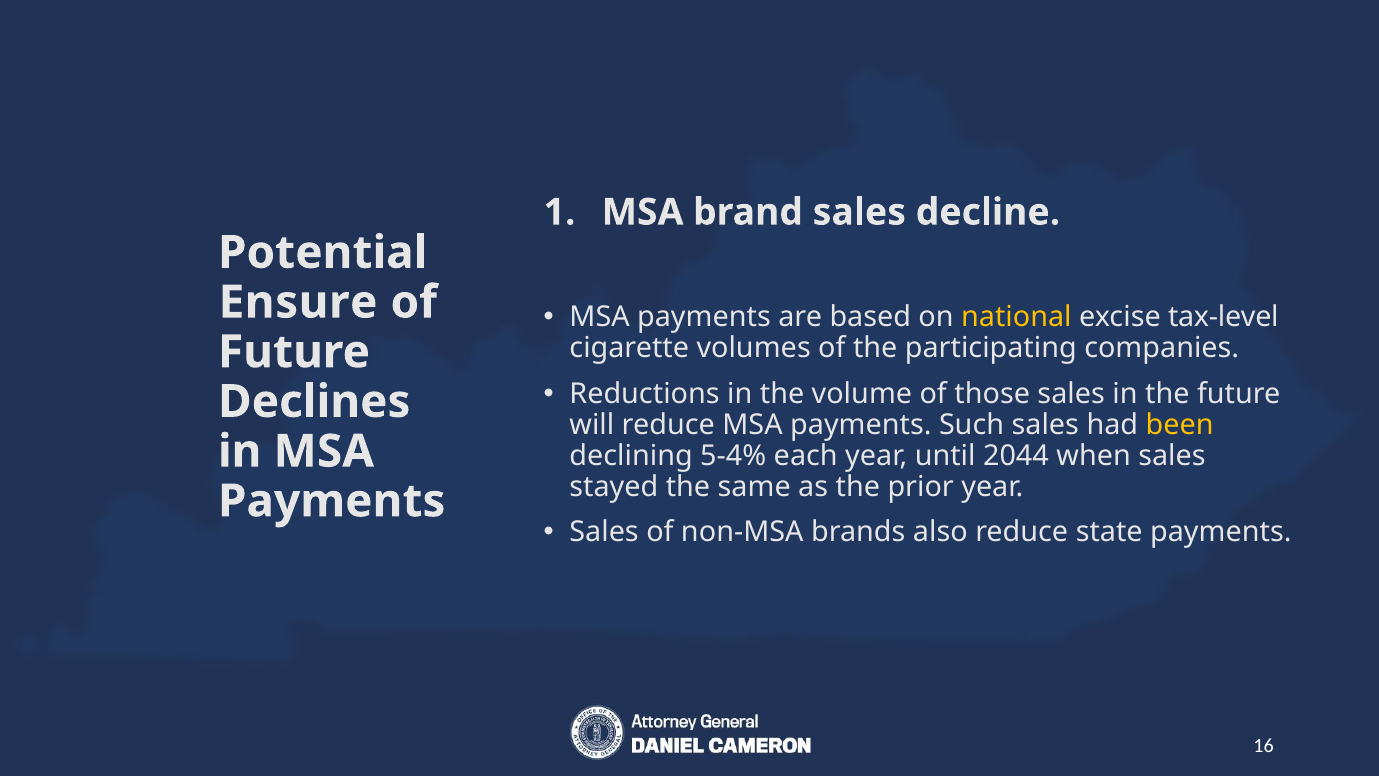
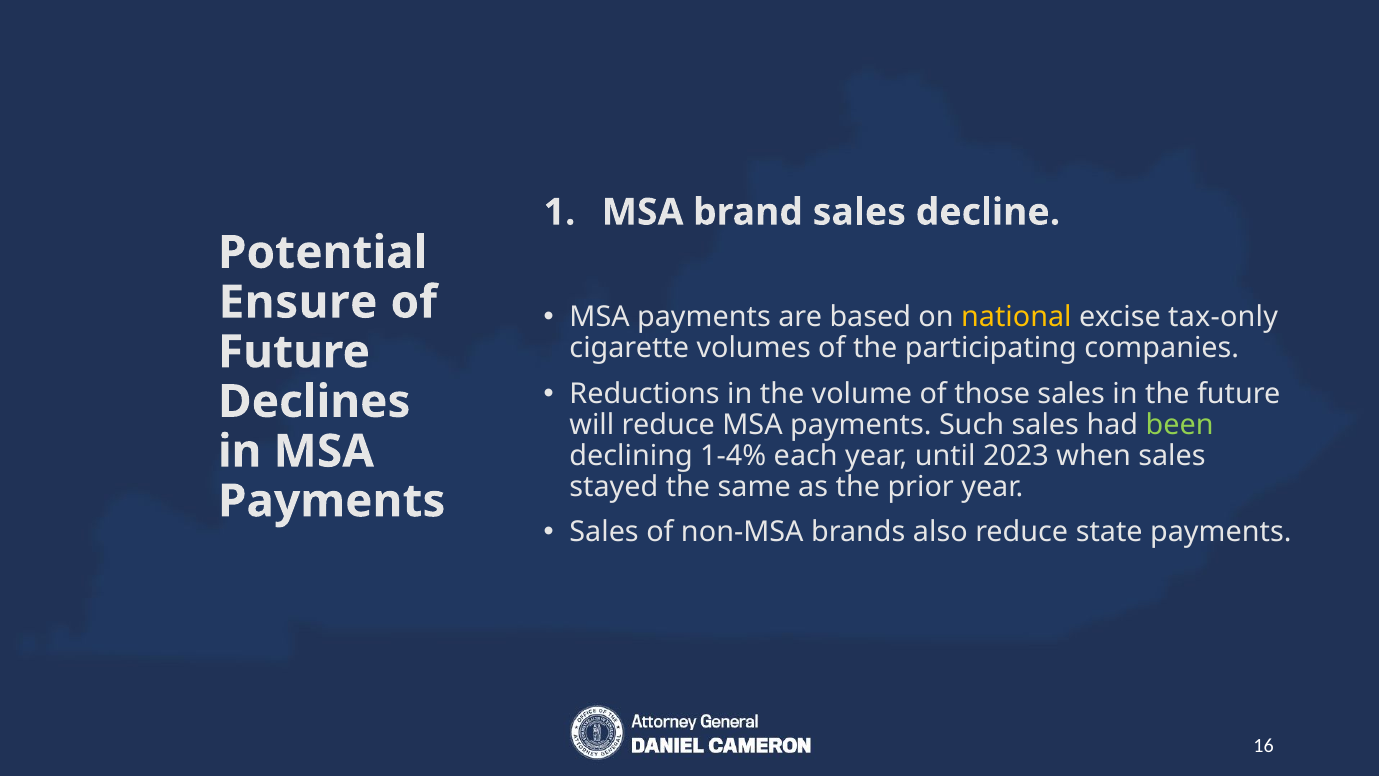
tax-level: tax-level -> tax-only (1223, 317)
been colour: yellow -> light green (1180, 425)
5-4%: 5-4% -> 1-4% (733, 456)
2044: 2044 -> 2023 (1016, 456)
